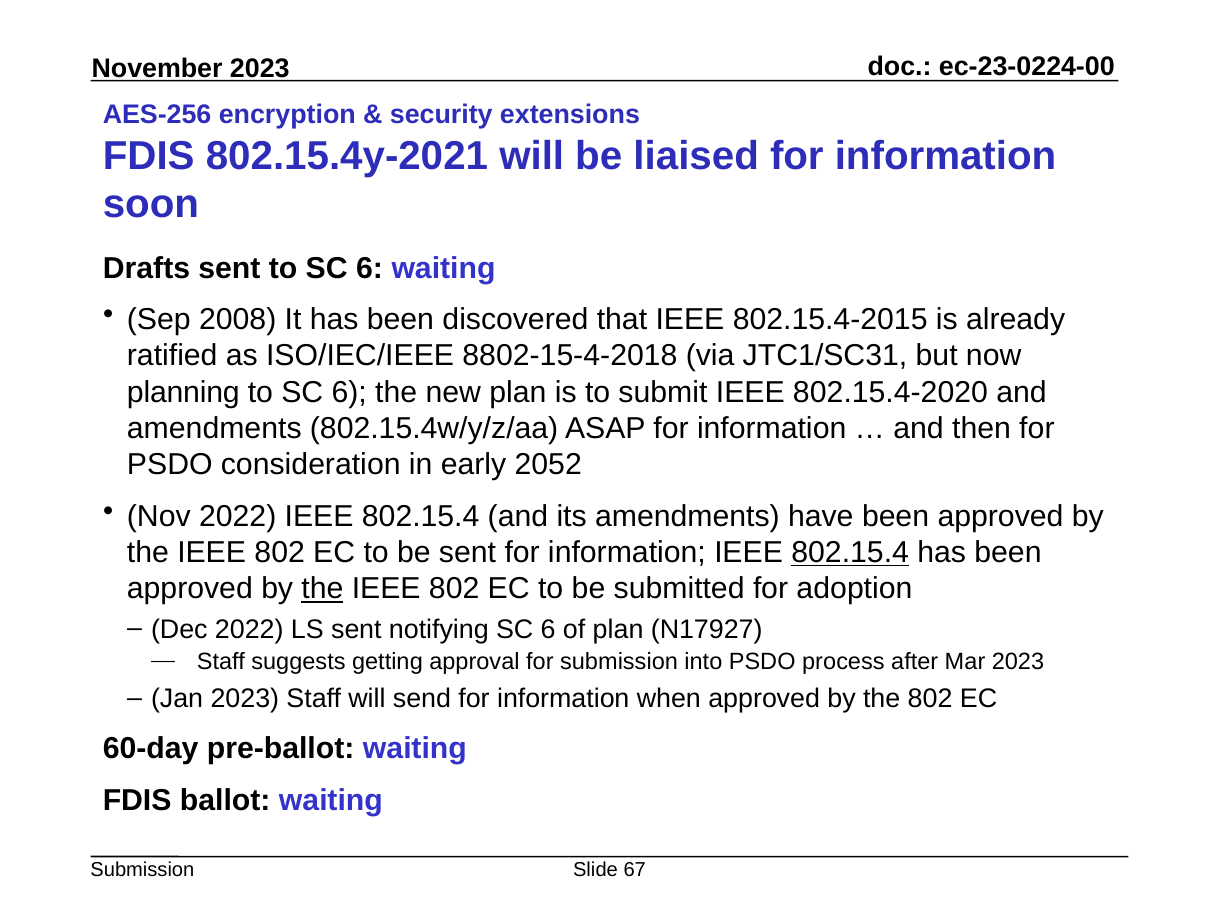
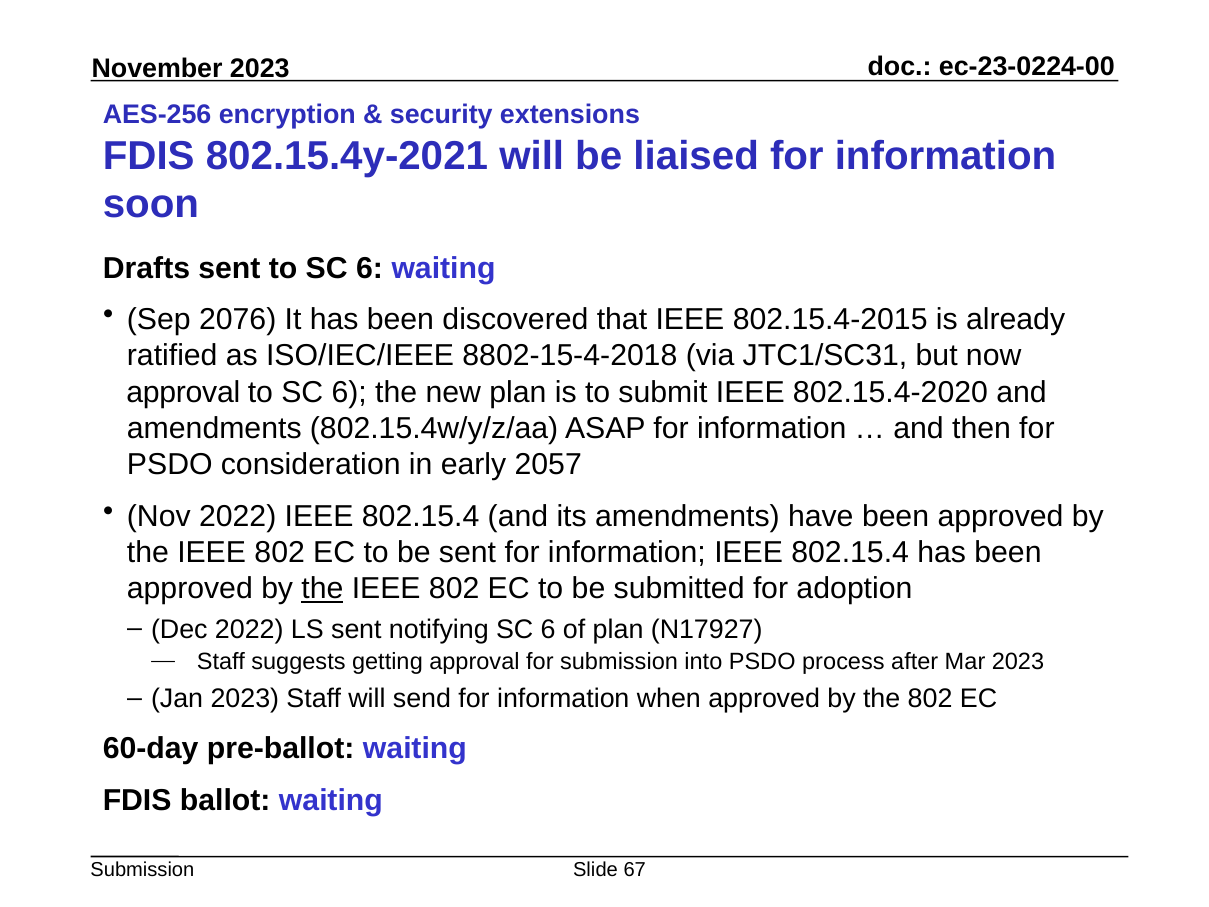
2008: 2008 -> 2076 (238, 320)
planning: planning -> approval (183, 392)
2052: 2052 -> 2057 (548, 465)
802.15.4 underline: present -> none (850, 552)
